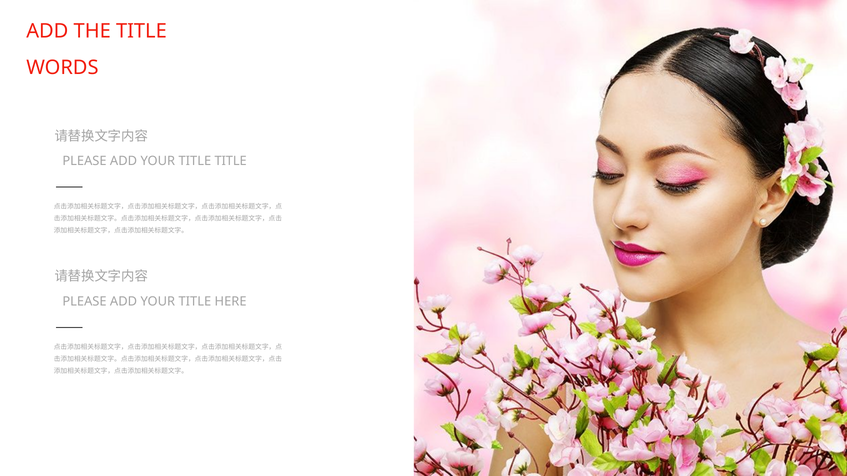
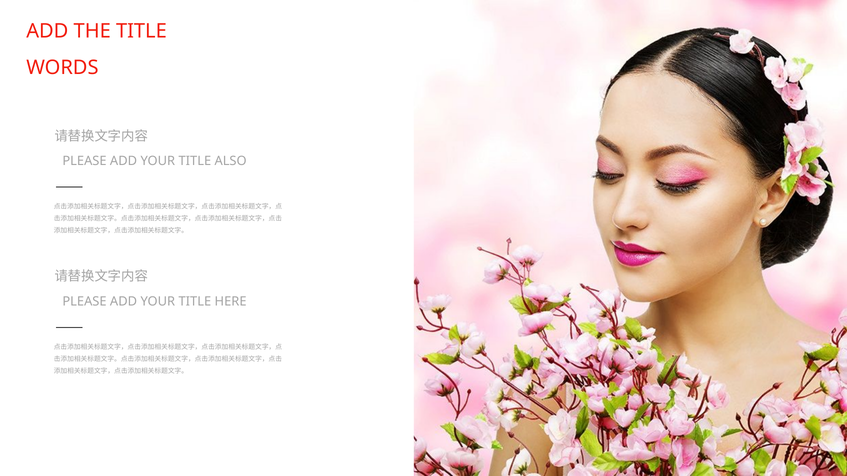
TITLE TITLE: TITLE -> ALSO (231, 161)
